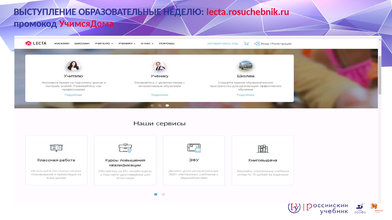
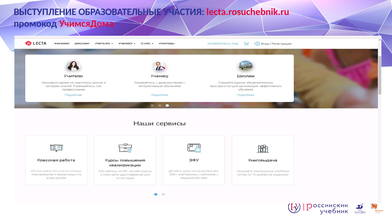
НЕДЕЛЮ: НЕДЕЛЮ -> УЧАСТИЯ (184, 12)
